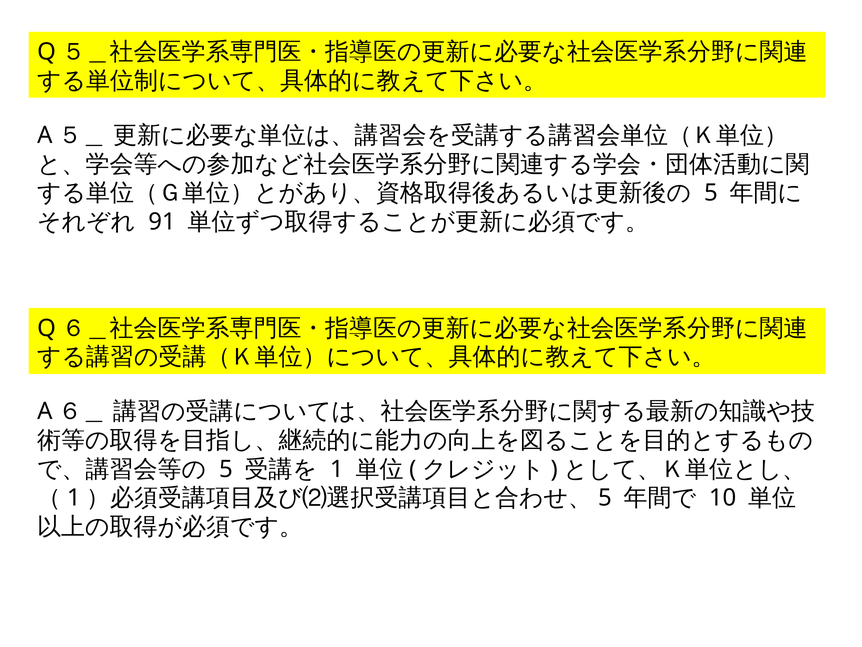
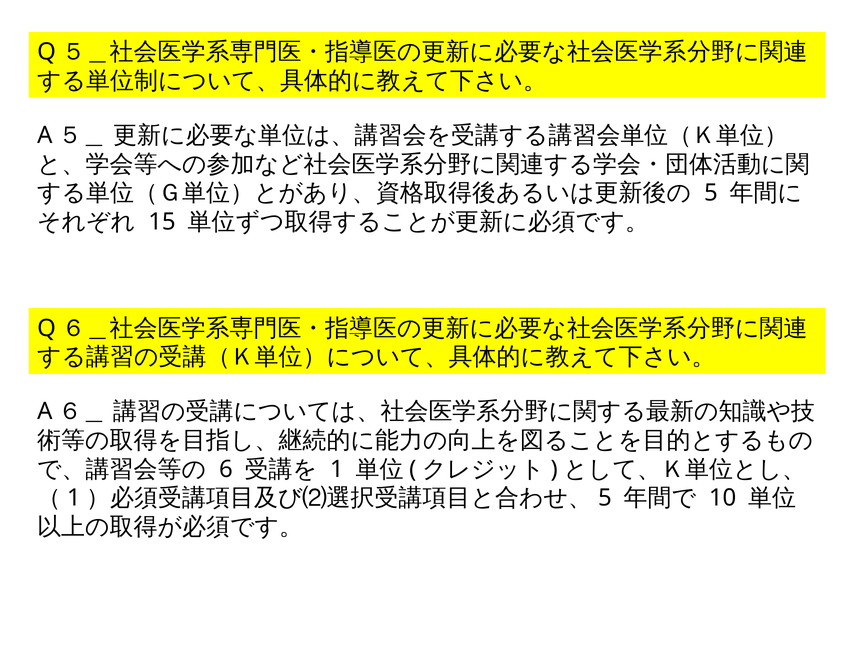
91: 91 -> 15 (162, 222)
5: 5 -> 6 (226, 469)
